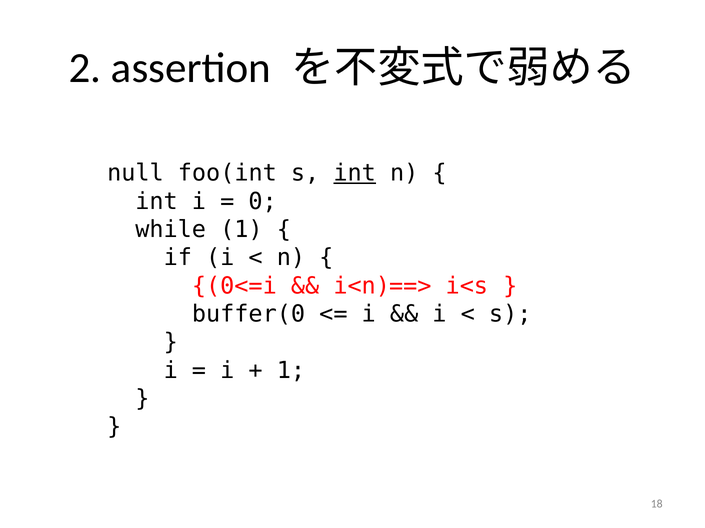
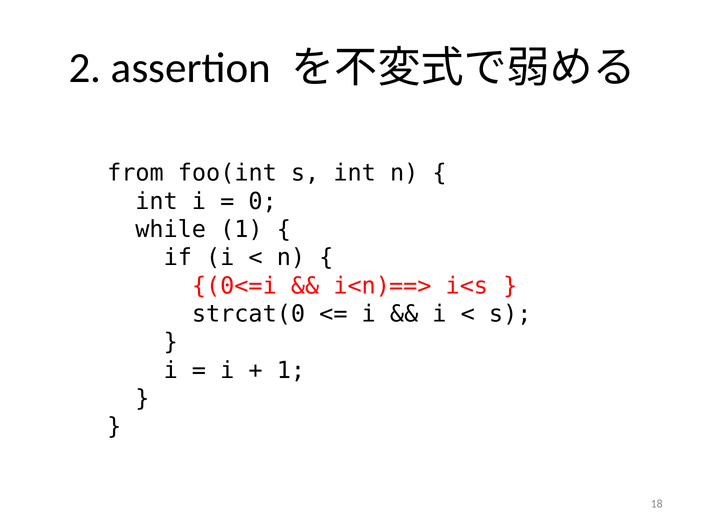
null: null -> from (135, 173)
int underline: present -> none (355, 173)
buffer(0: buffer(0 -> strcat(0 (249, 314)
